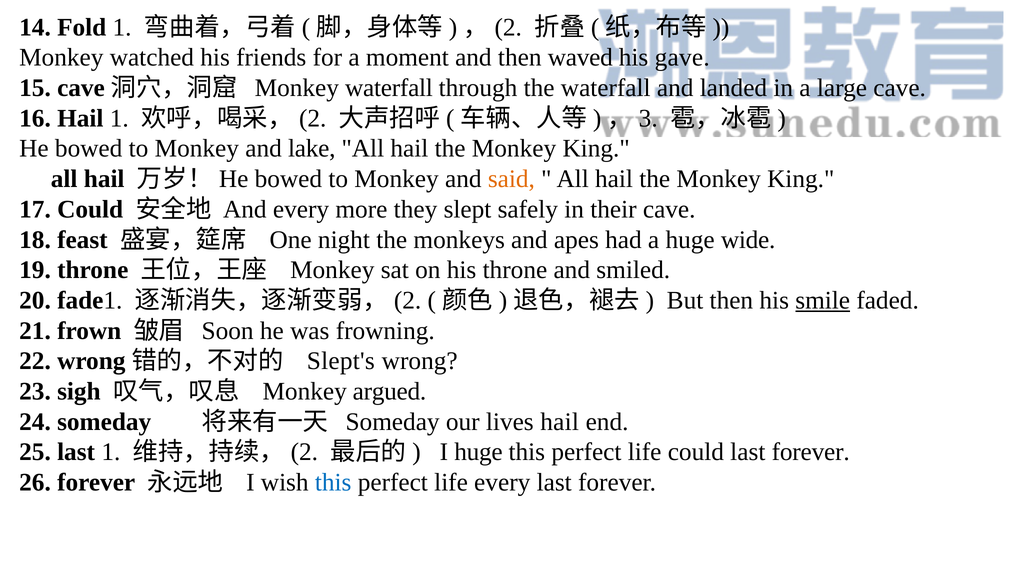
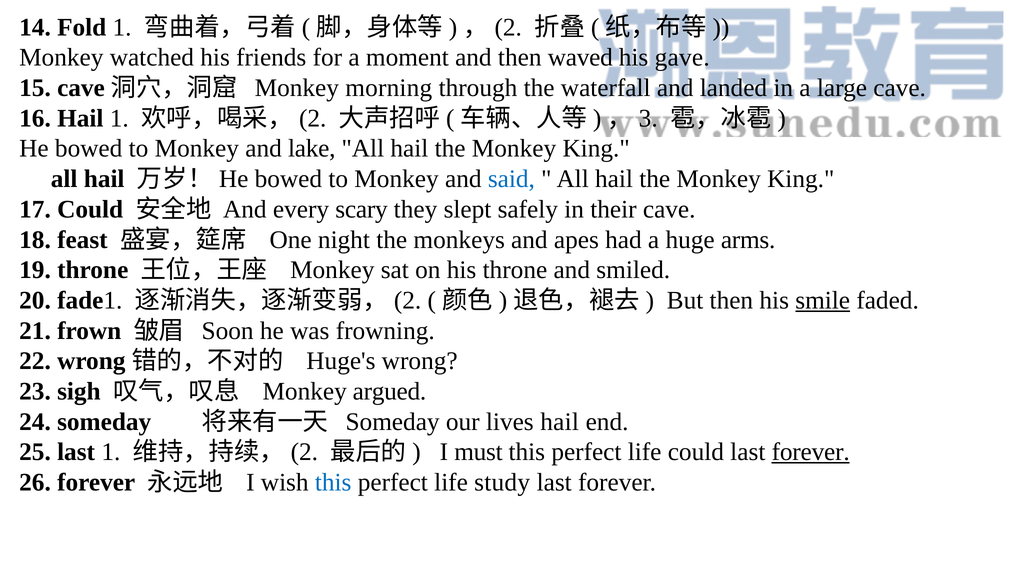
Monkey waterfall: waterfall -> morning (389, 88)
said colour: orange -> blue (511, 179)
more: more -> scary (362, 209)
wide: wide -> arms (748, 240)
Slept's: Slept's -> Huge's (341, 361)
I huge: huge -> must (478, 452)
forever underline: none -> present (811, 452)
life every: every -> study (502, 483)
